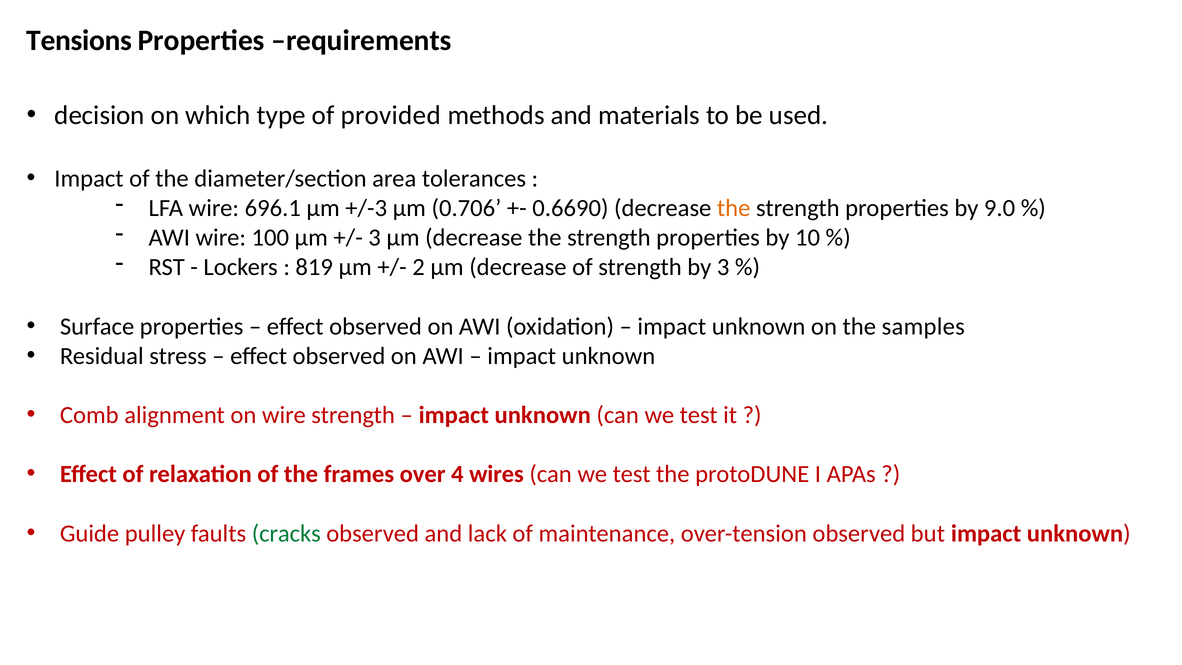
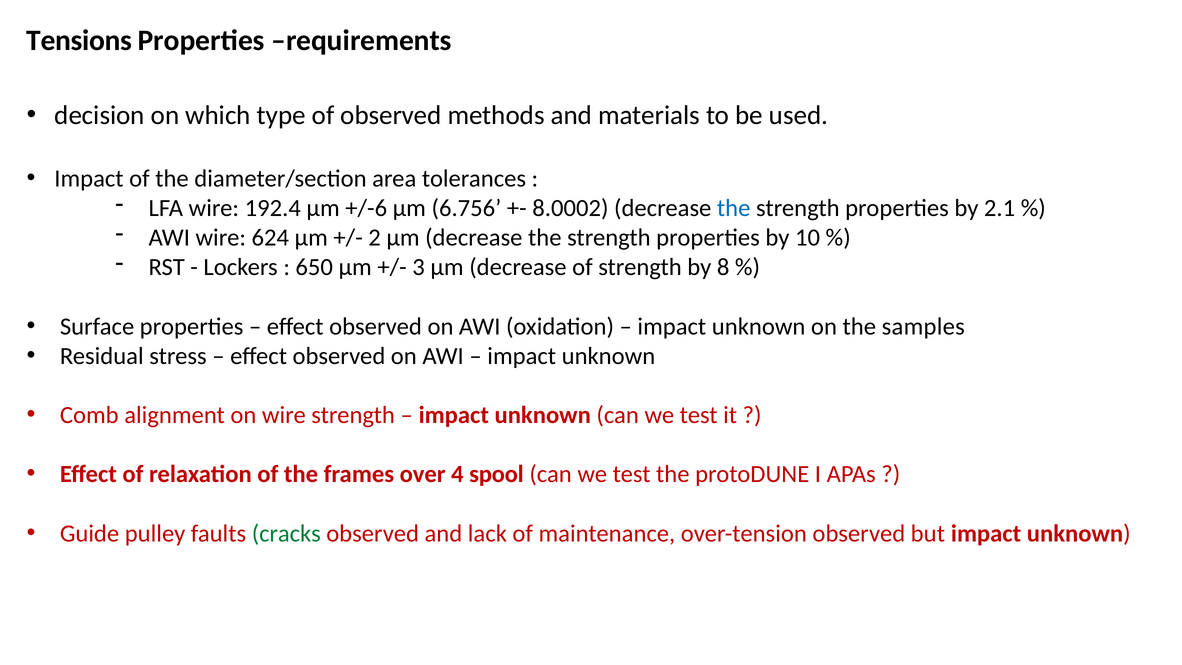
of provided: provided -> observed (391, 115)
696.1: 696.1 -> 192.4 (273, 208)
+/-3: +/-3 -> +/-6 (366, 208)
0.706: 0.706 -> 6.756 (466, 208)
0.6690: 0.6690 -> 8.0002 (570, 208)
the colour: orange -> blue (734, 208)
9.0: 9.0 -> 2.1 (1000, 208)
100: 100 -> 624 (270, 238)
3: 3 -> 2 (374, 238)
819: 819 -> 650 (314, 267)
2: 2 -> 3 (419, 267)
by 3: 3 -> 8 (723, 267)
wires: wires -> spool (496, 474)
